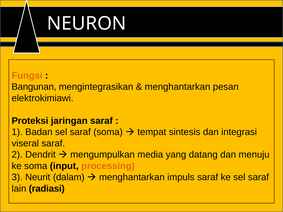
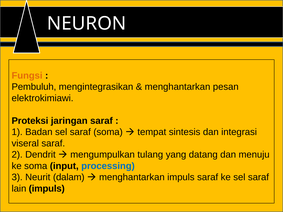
Bangunan: Bangunan -> Pembuluh (34, 87)
media: media -> tulang (150, 155)
processing colour: orange -> blue (108, 166)
lain radiasi: radiasi -> impuls (47, 189)
